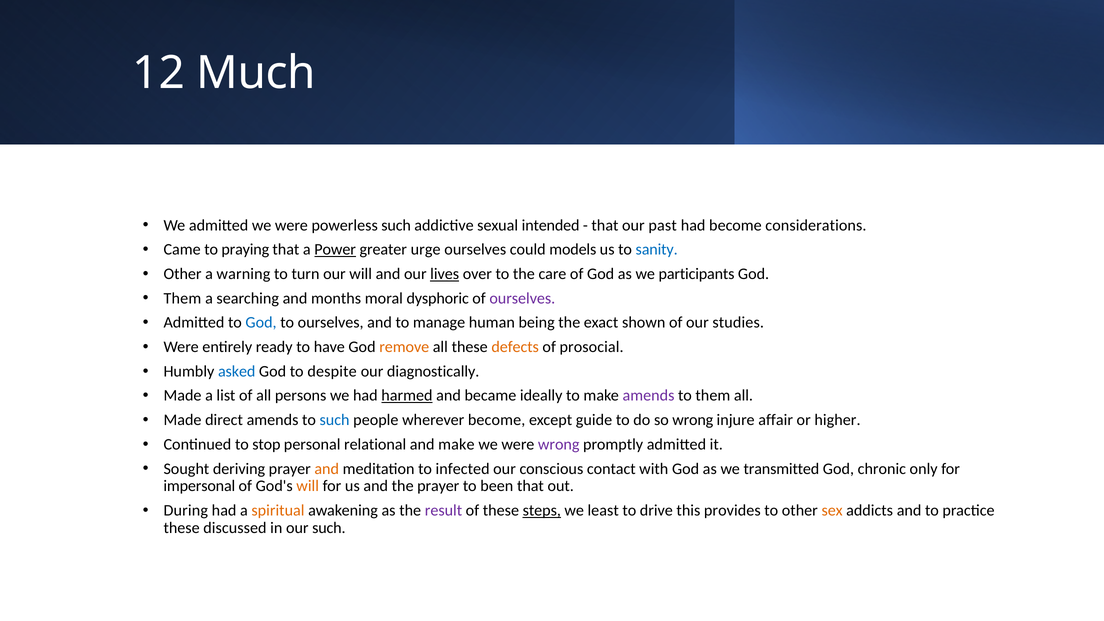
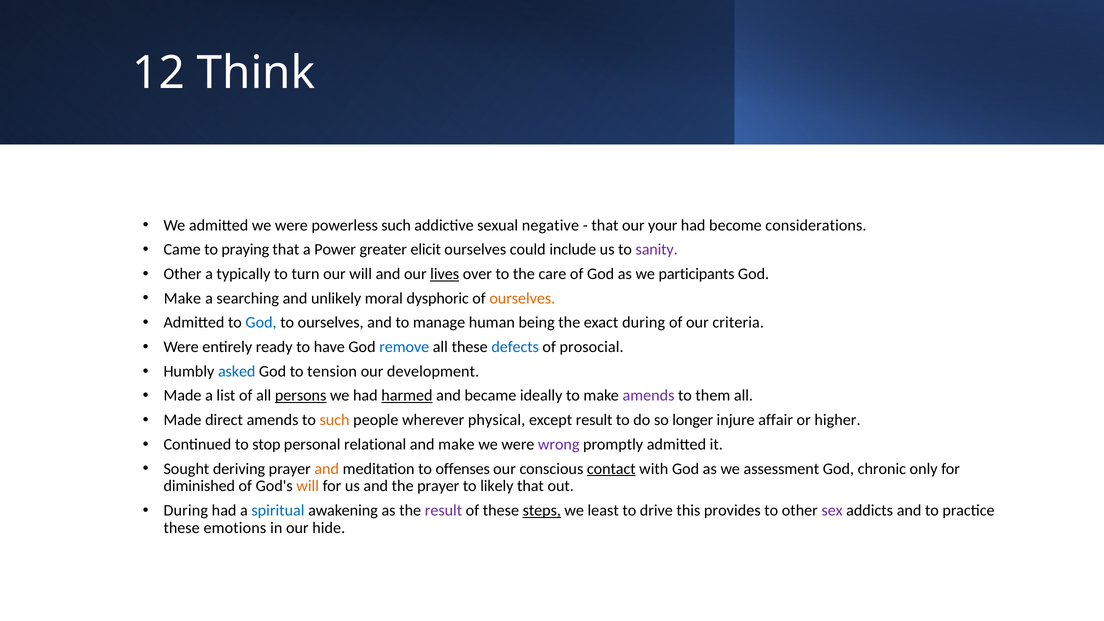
Much: Much -> Think (256, 73)
intended: intended -> negative (550, 225)
past: past -> your (663, 225)
Power underline: present -> none (335, 250)
urge: urge -> elicit (426, 250)
models: models -> include (573, 250)
sanity colour: blue -> purple (657, 250)
warning: warning -> typically (244, 274)
Them: Them -> Make (182, 298)
months: months -> unlikely (336, 298)
ourselves colour: purple -> orange (522, 298)
exact shown: shown -> during (644, 323)
studies: studies -> criteria (738, 323)
remove colour: orange -> blue (404, 347)
defects colour: orange -> blue (515, 347)
despite: despite -> tension (332, 371)
diagnostically: diagnostically -> development (433, 371)
persons underline: none -> present (301, 396)
such colour: blue -> orange (335, 420)
wherever become: become -> physical (497, 420)
except guide: guide -> result (594, 420)
so wrong: wrong -> longer (693, 420)
infected: infected -> offenses (463, 469)
contact underline: none -> present (611, 469)
transmitted: transmitted -> assessment (781, 469)
impersonal: impersonal -> diminished (199, 486)
been: been -> likely (497, 486)
spiritual colour: orange -> blue (278, 510)
sex colour: orange -> purple (832, 510)
discussed: discussed -> emotions (235, 528)
our such: such -> hide (329, 528)
